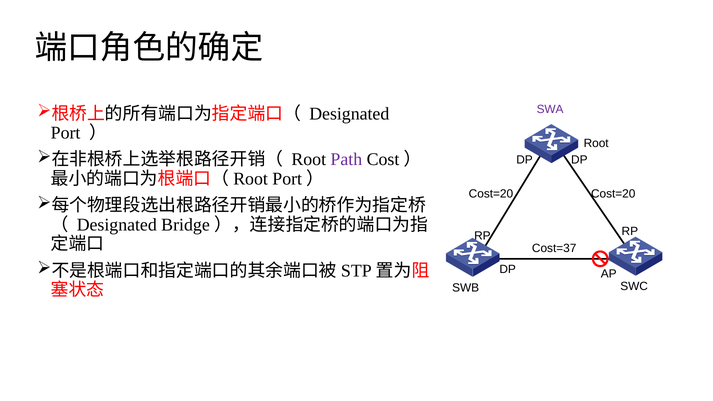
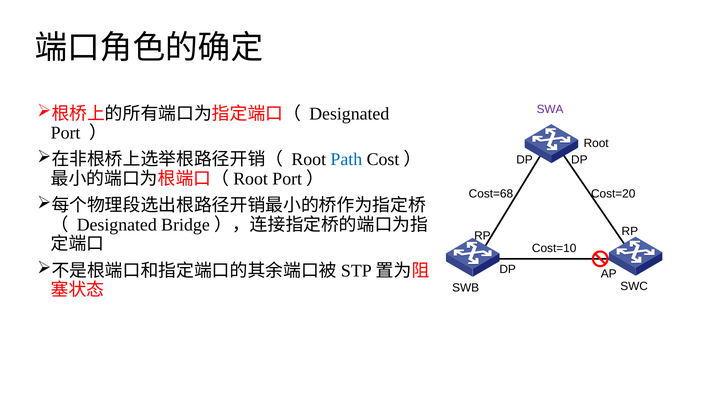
Path colour: purple -> blue (346, 160)
Cost=20: Cost=20 -> Cost=68 (491, 194)
Cost=37: Cost=37 -> Cost=10 (554, 248)
